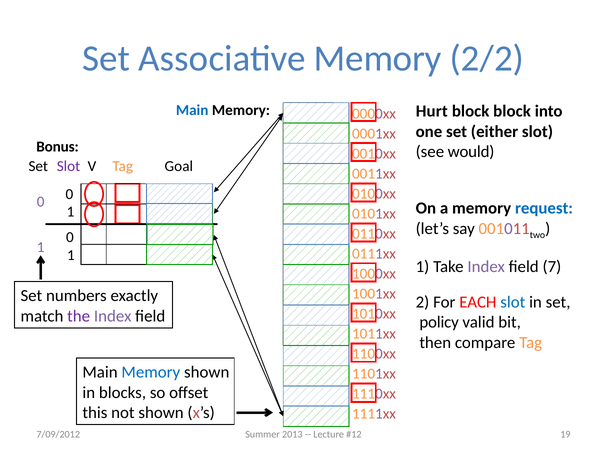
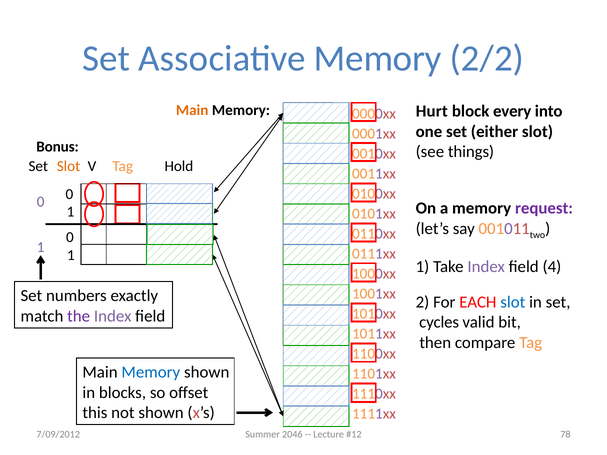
Main colour: blue -> orange (192, 110)
block block: block -> every (512, 111)
would: would -> things (471, 152)
Slot colour: purple -> orange (69, 167)
Goal: Goal -> Hold (179, 167)
request colour: blue -> purple (544, 209)
7: 7 -> 4 (552, 267)
policy: policy -> cycles (439, 323)
2013: 2013 -> 2046 (292, 435)
19: 19 -> 78 (565, 435)
